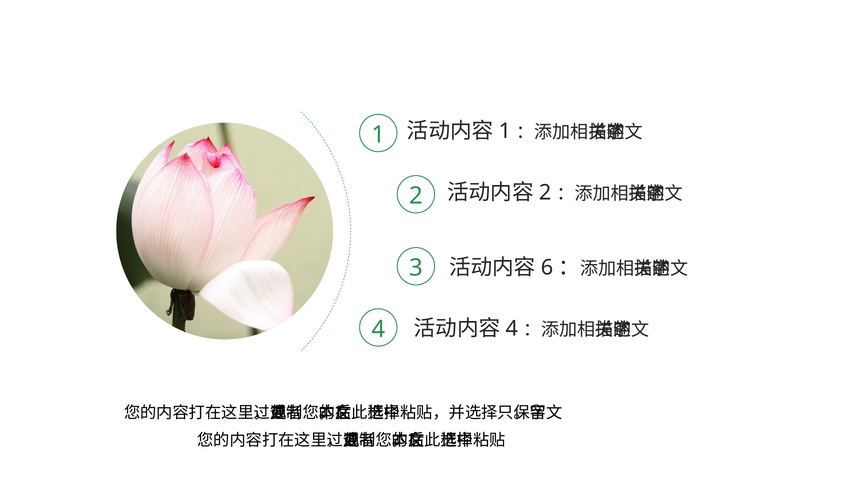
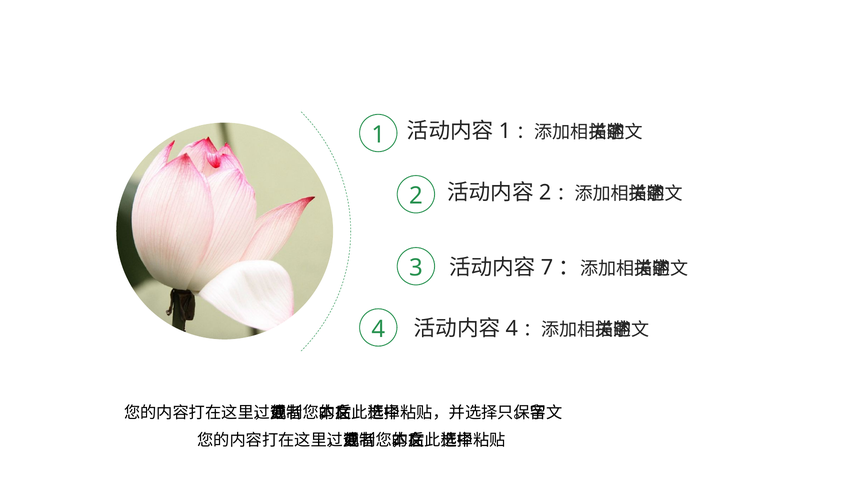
6: 6 -> 7 (547, 268)
